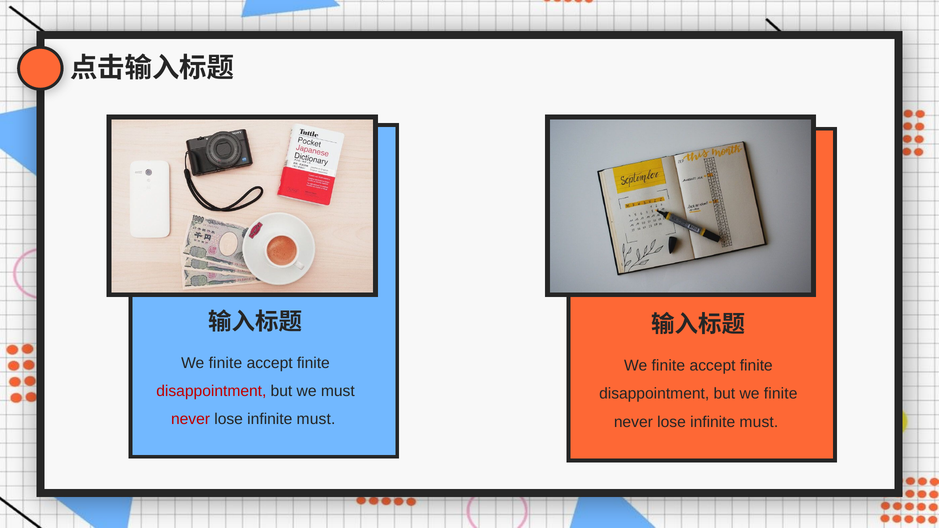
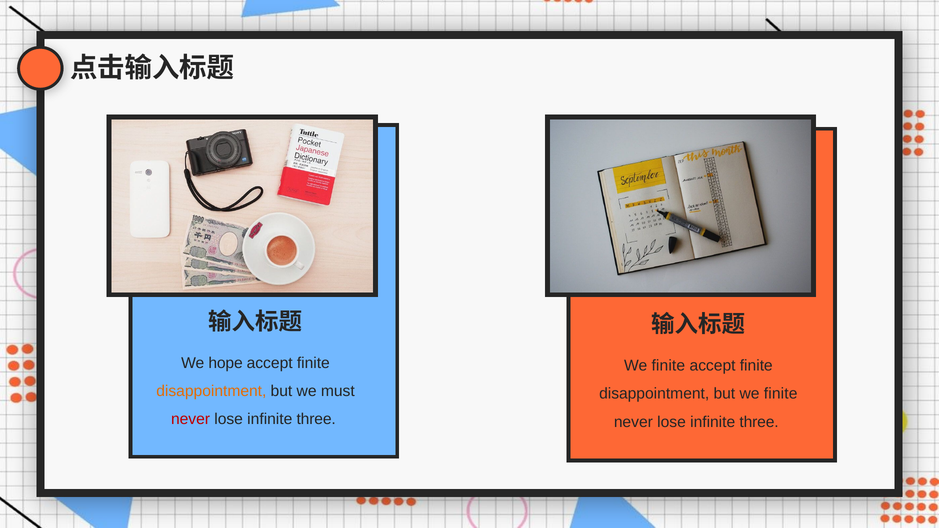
finite: finite -> hope (226, 363)
disappointment colour: red -> orange (211, 391)
must: must -> three (316, 419)
must: must -> three (759, 422)
